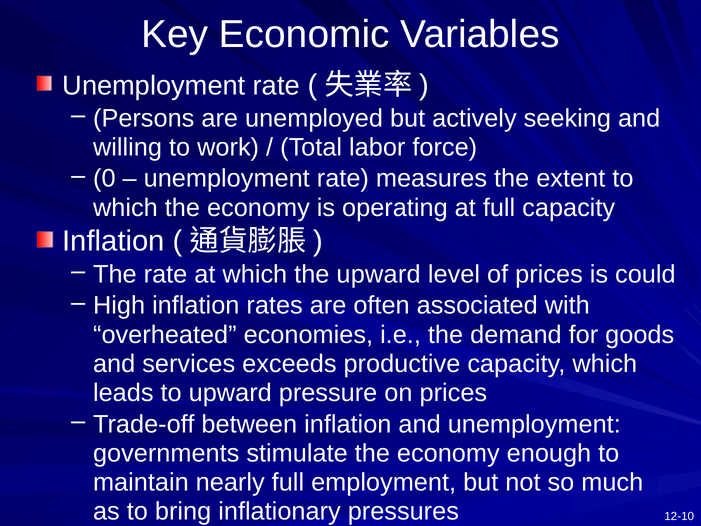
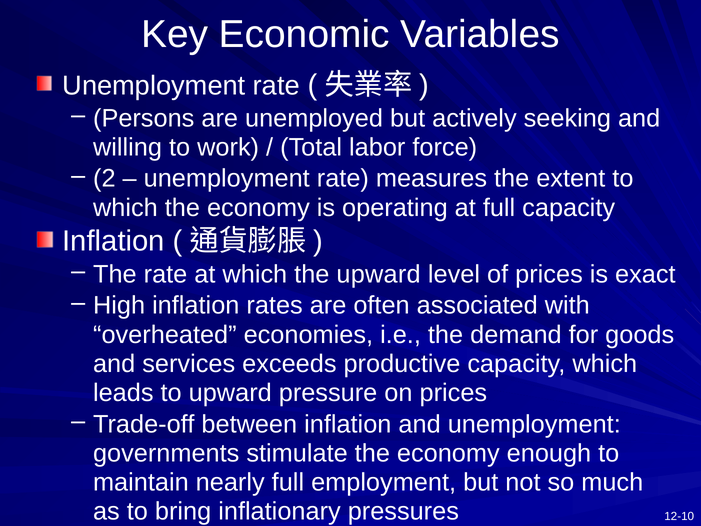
0: 0 -> 2 (104, 178)
could: could -> exact (645, 274)
